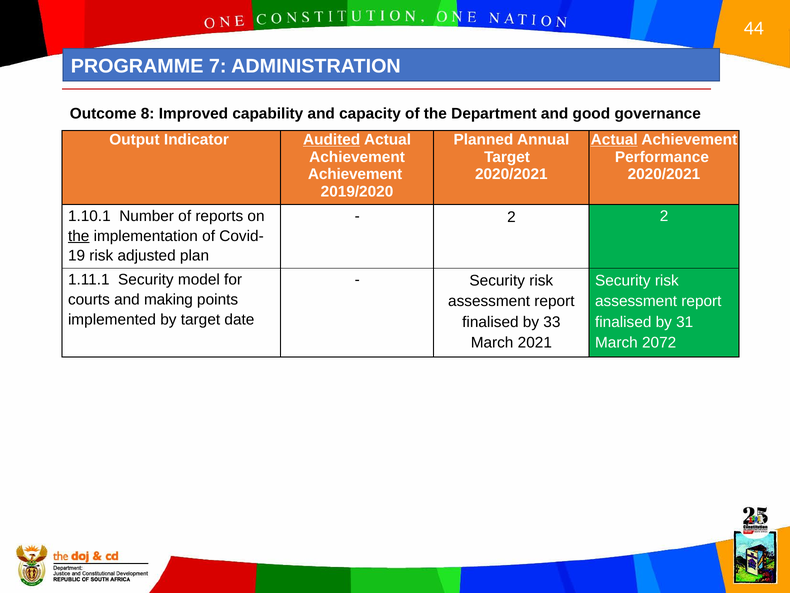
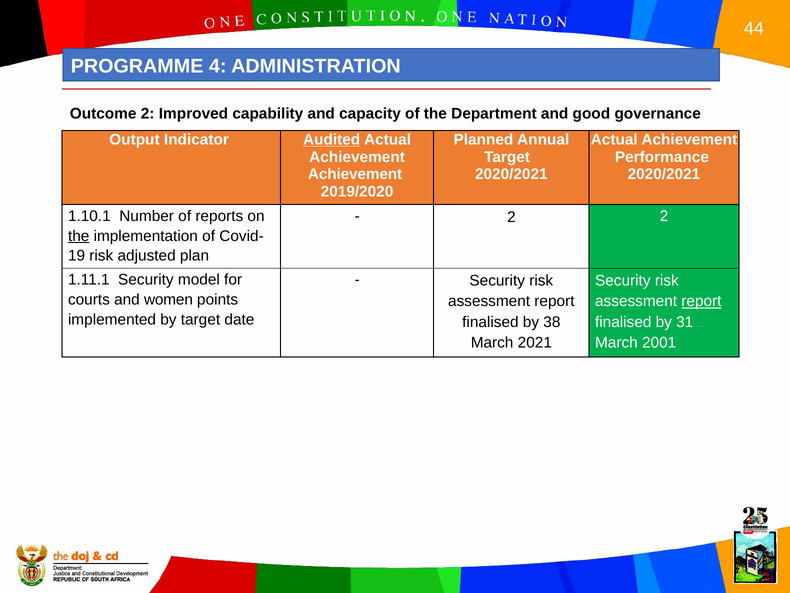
7: 7 -> 4 (218, 66)
Outcome 8: 8 -> 2 (148, 114)
Actual underline: present -> none (614, 140)
making: making -> women (168, 299)
report underline: none -> present (701, 301)
33: 33 -> 38 (552, 322)
2072: 2072 -> 2001 (659, 343)
